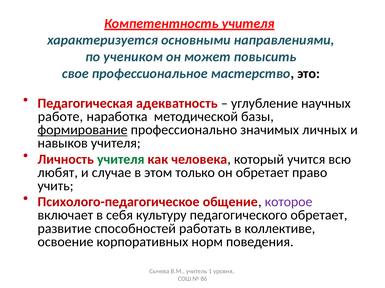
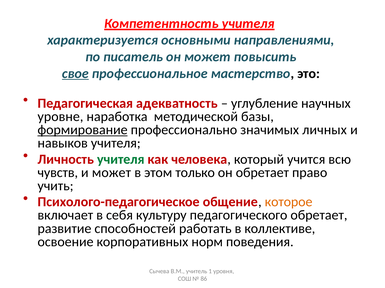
учеником: учеником -> писатель (133, 57)
свое underline: none -> present (75, 74)
работе: работе -> уровне (60, 117)
любят: любят -> чувств (58, 173)
и случае: случае -> может (111, 173)
которое colour: purple -> orange (289, 202)
